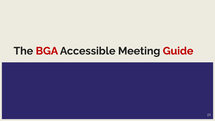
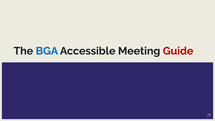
BGA colour: red -> blue (47, 51)
